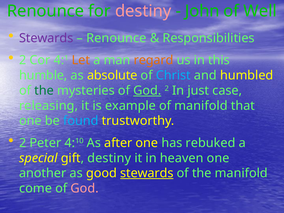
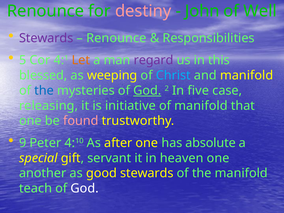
2: 2 -> 5 (23, 60)
regard colour: orange -> purple (154, 60)
humble: humble -> blessed (43, 75)
absolute: absolute -> weeping (112, 75)
and humbled: humbled -> manifold (247, 75)
the colour: green -> blue (44, 90)
just: just -> five (198, 90)
example: example -> initiative (130, 106)
found colour: light blue -> pink (81, 121)
2: 2 -> 9 (23, 143)
rebuked: rebuked -> absolute (211, 143)
gift destiny: destiny -> servant (109, 158)
stewards underline: present -> none (147, 173)
come: come -> teach (36, 188)
God colour: pink -> white (85, 188)
